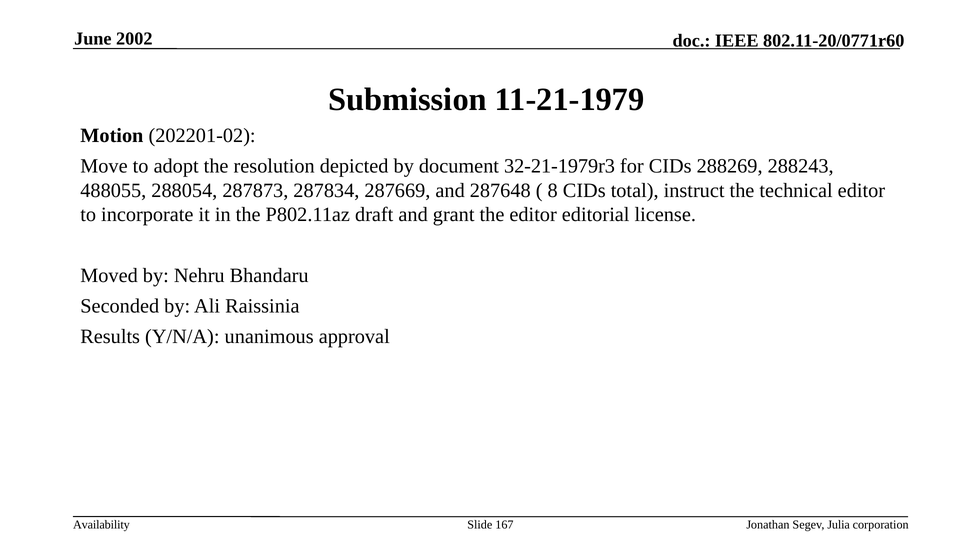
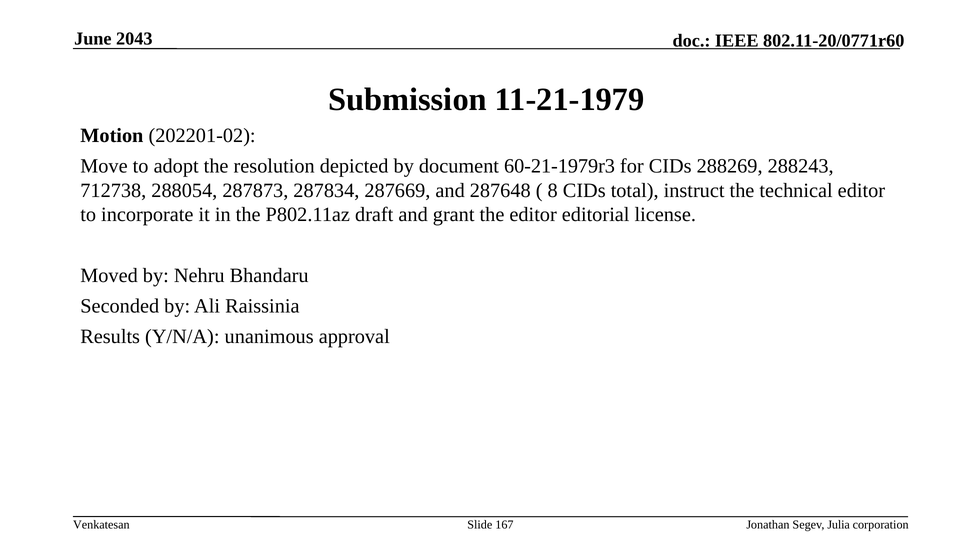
2002: 2002 -> 2043 (134, 39)
32-21-1979r3: 32-21-1979r3 -> 60-21-1979r3 (560, 166)
488055: 488055 -> 712738 (113, 191)
Availability: Availability -> Venkatesan (101, 525)
